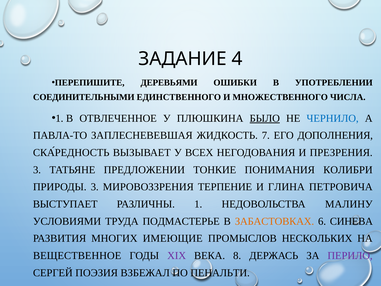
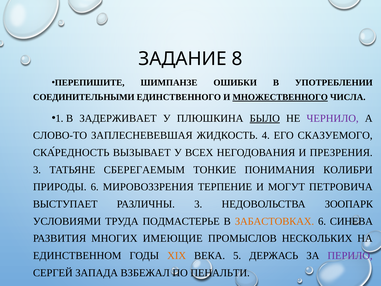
4: 4 -> 8 (237, 59)
ДЕРЕВЬЯМИ: ДЕРЕВЬЯМИ -> ШИМПАНЗЕ (169, 83)
МНОЖЕСТВЕННОГО underline: none -> present (280, 97)
ОТВЛЕЧЕННОЕ: ОТВЛЕЧЕННОЕ -> ЗАДЕРЖИВАЕТ (118, 118)
ЧЕРНИЛО colour: blue -> purple (333, 118)
ПАВЛА-ТО: ПАВЛА-ТО -> СЛОВО-ТО (60, 135)
7: 7 -> 4 (266, 135)
ДОПОЛНЕНИЯ: ДОПОЛНЕНИЯ -> СКАЗУЕМОГО (335, 135)
ПРЕДЛОЖЕНИИ: ПРЕДЛОЖЕНИИ -> СБЕРЕГАЕМЫМ (144, 170)
ПРИРОДЫ 3: 3 -> 6 (95, 187)
ГЛИНА: ГЛИНА -> МОГУТ (286, 187)
РАЗЛИЧНЫ 1: 1 -> 3 (198, 204)
МАЛИНУ: МАЛИНУ -> ЗООПАРК (349, 204)
ВЕЩЕСТВЕННОЕ: ВЕЩЕСТВЕННОЕ -> ЕДИНСТВЕННОМ (77, 255)
XIX colour: purple -> orange (177, 255)
8: 8 -> 5 (237, 255)
ПОЭЗИЯ: ПОЭЗИЯ -> ЗАПАДА (97, 273)
